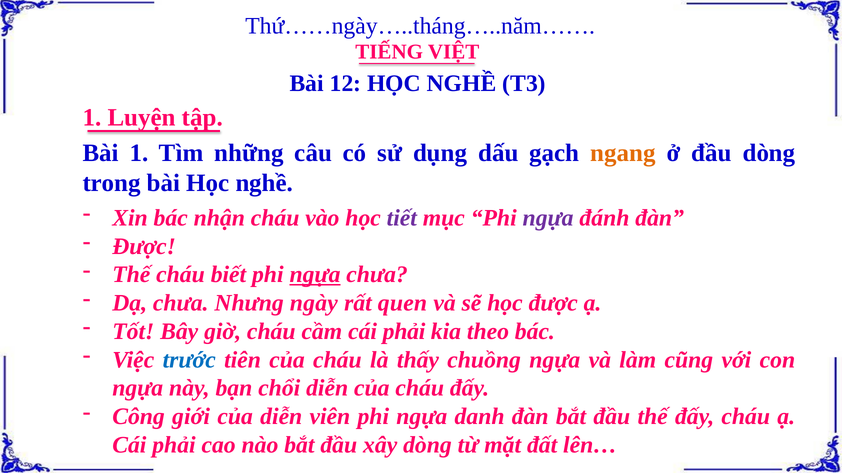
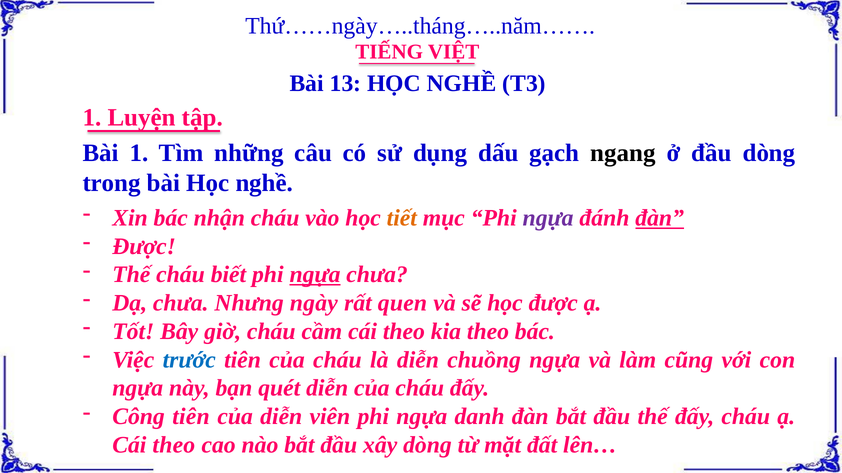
12: 12 -> 13 (345, 83)
ngang colour: orange -> black (623, 153)
tiết colour: purple -> orange (402, 218)
đàn underline: none -> present (660, 218)
cầm cái phải: phải -> theo (404, 331)
là thấy: thấy -> diễn (418, 360)
chổi: chổi -> quét (279, 388)
Công giới: giới -> tiên (191, 417)
phải: phải -> theo (174, 445)
